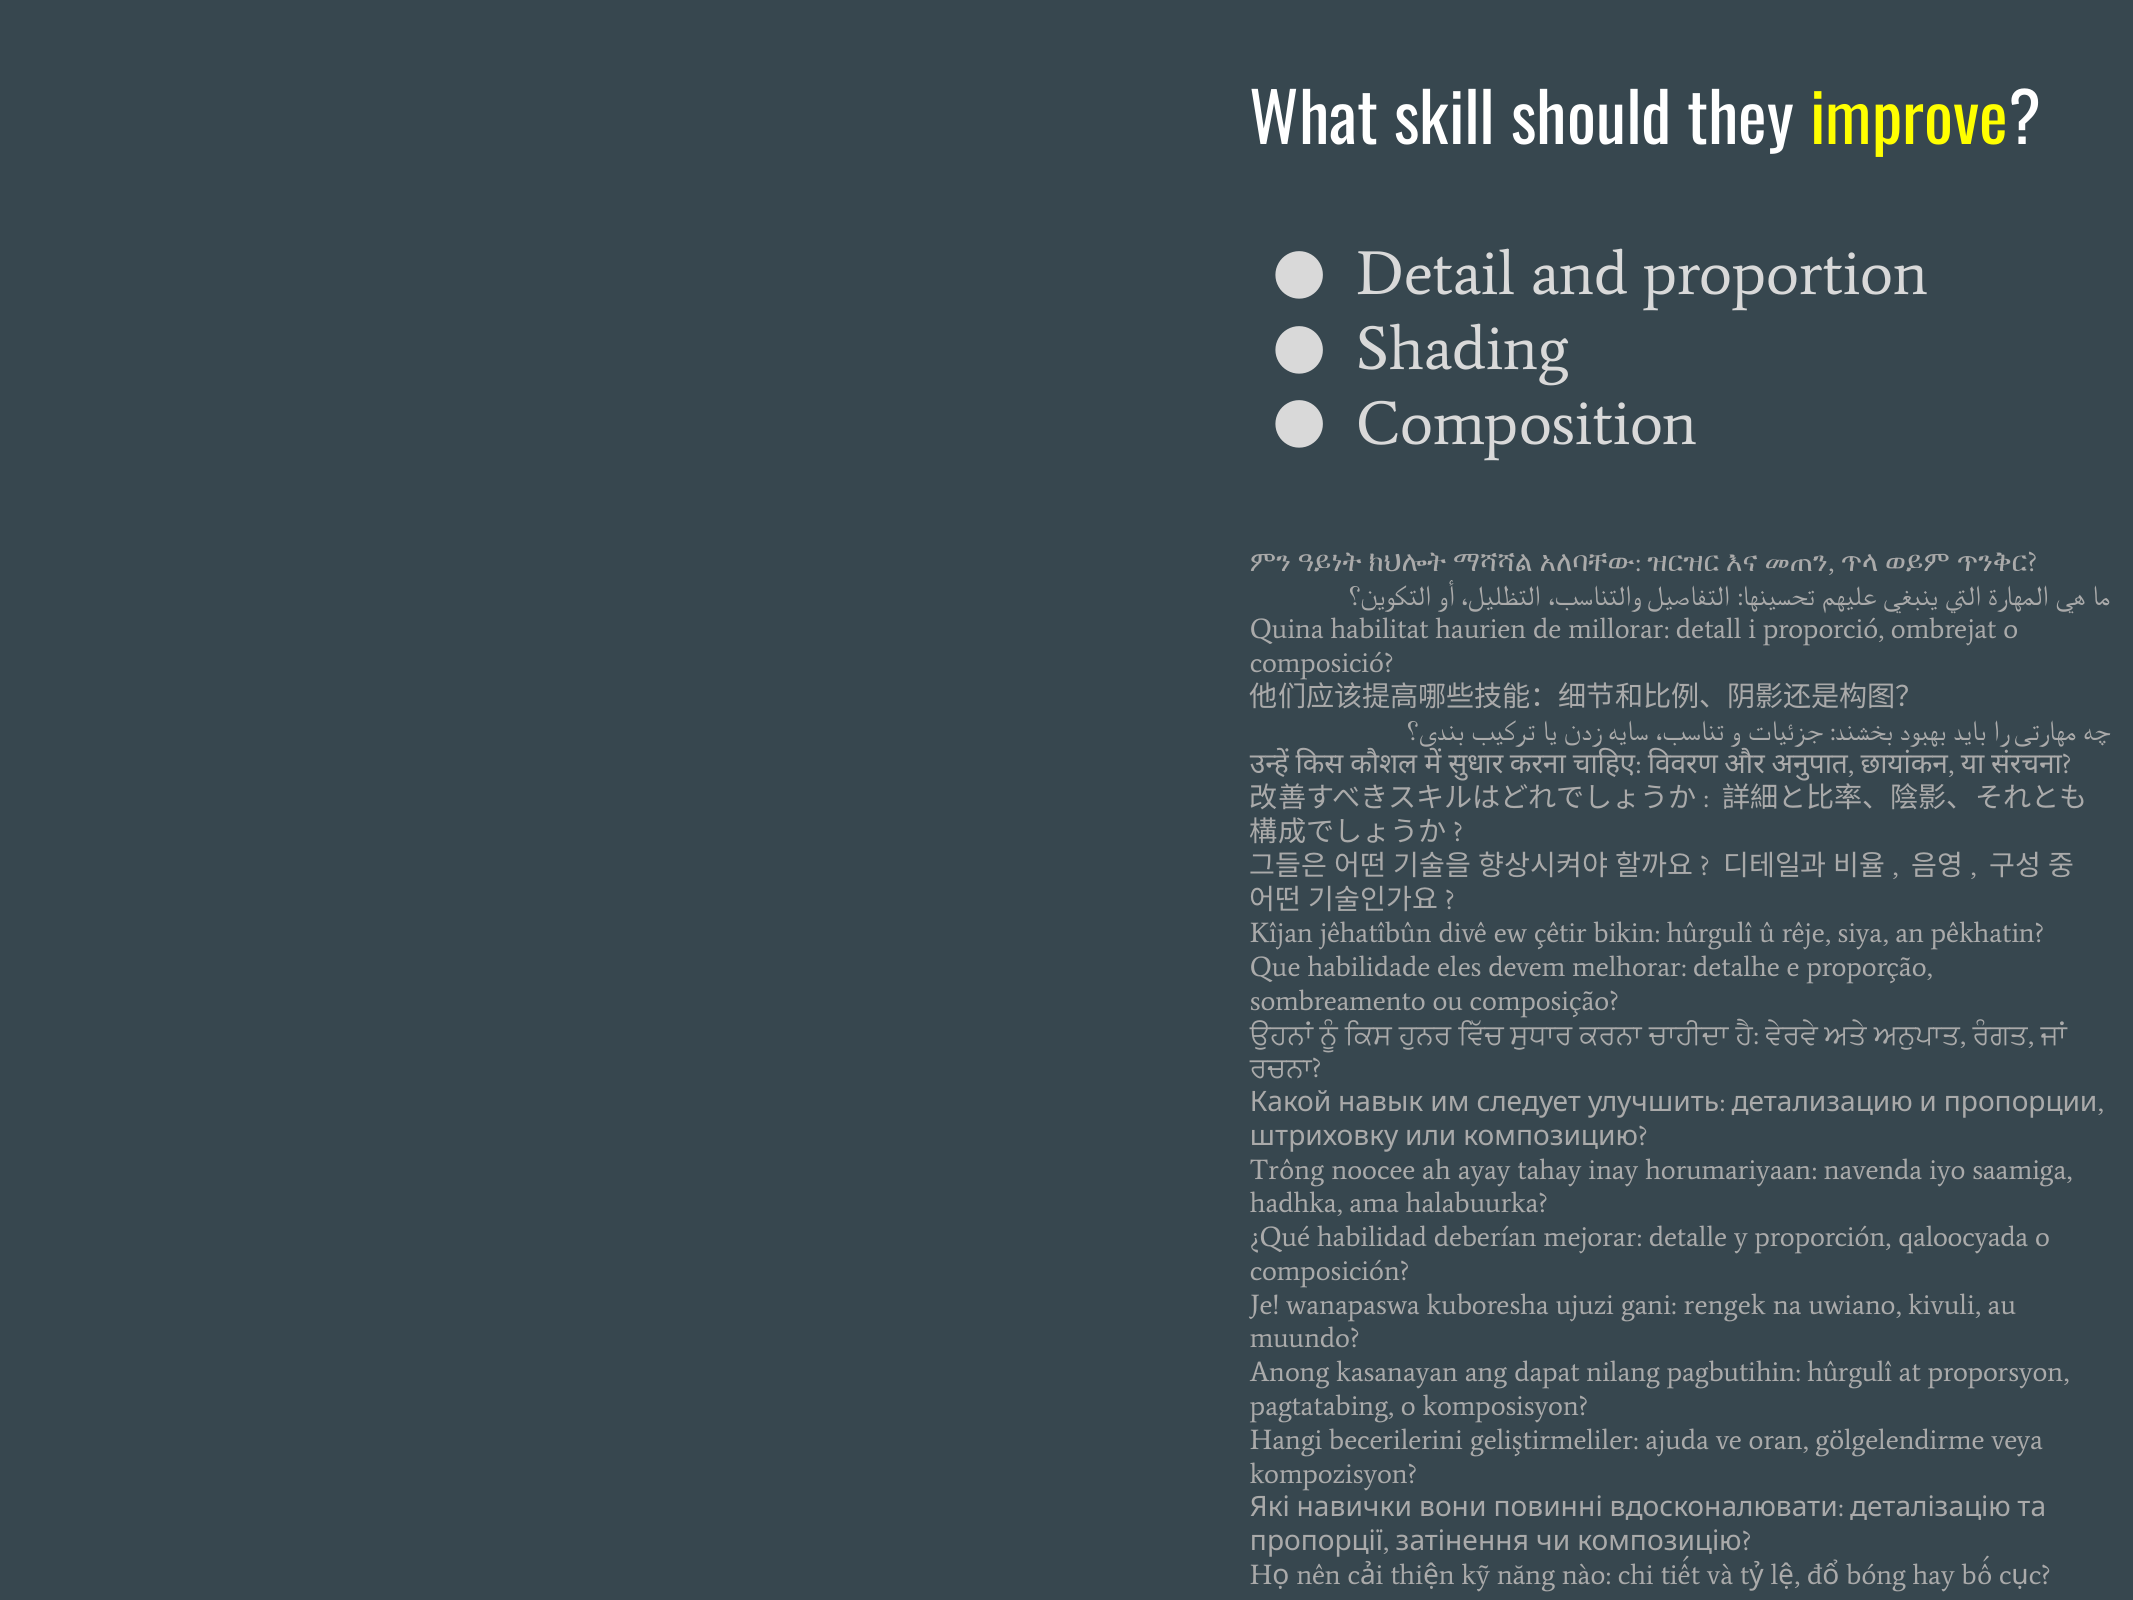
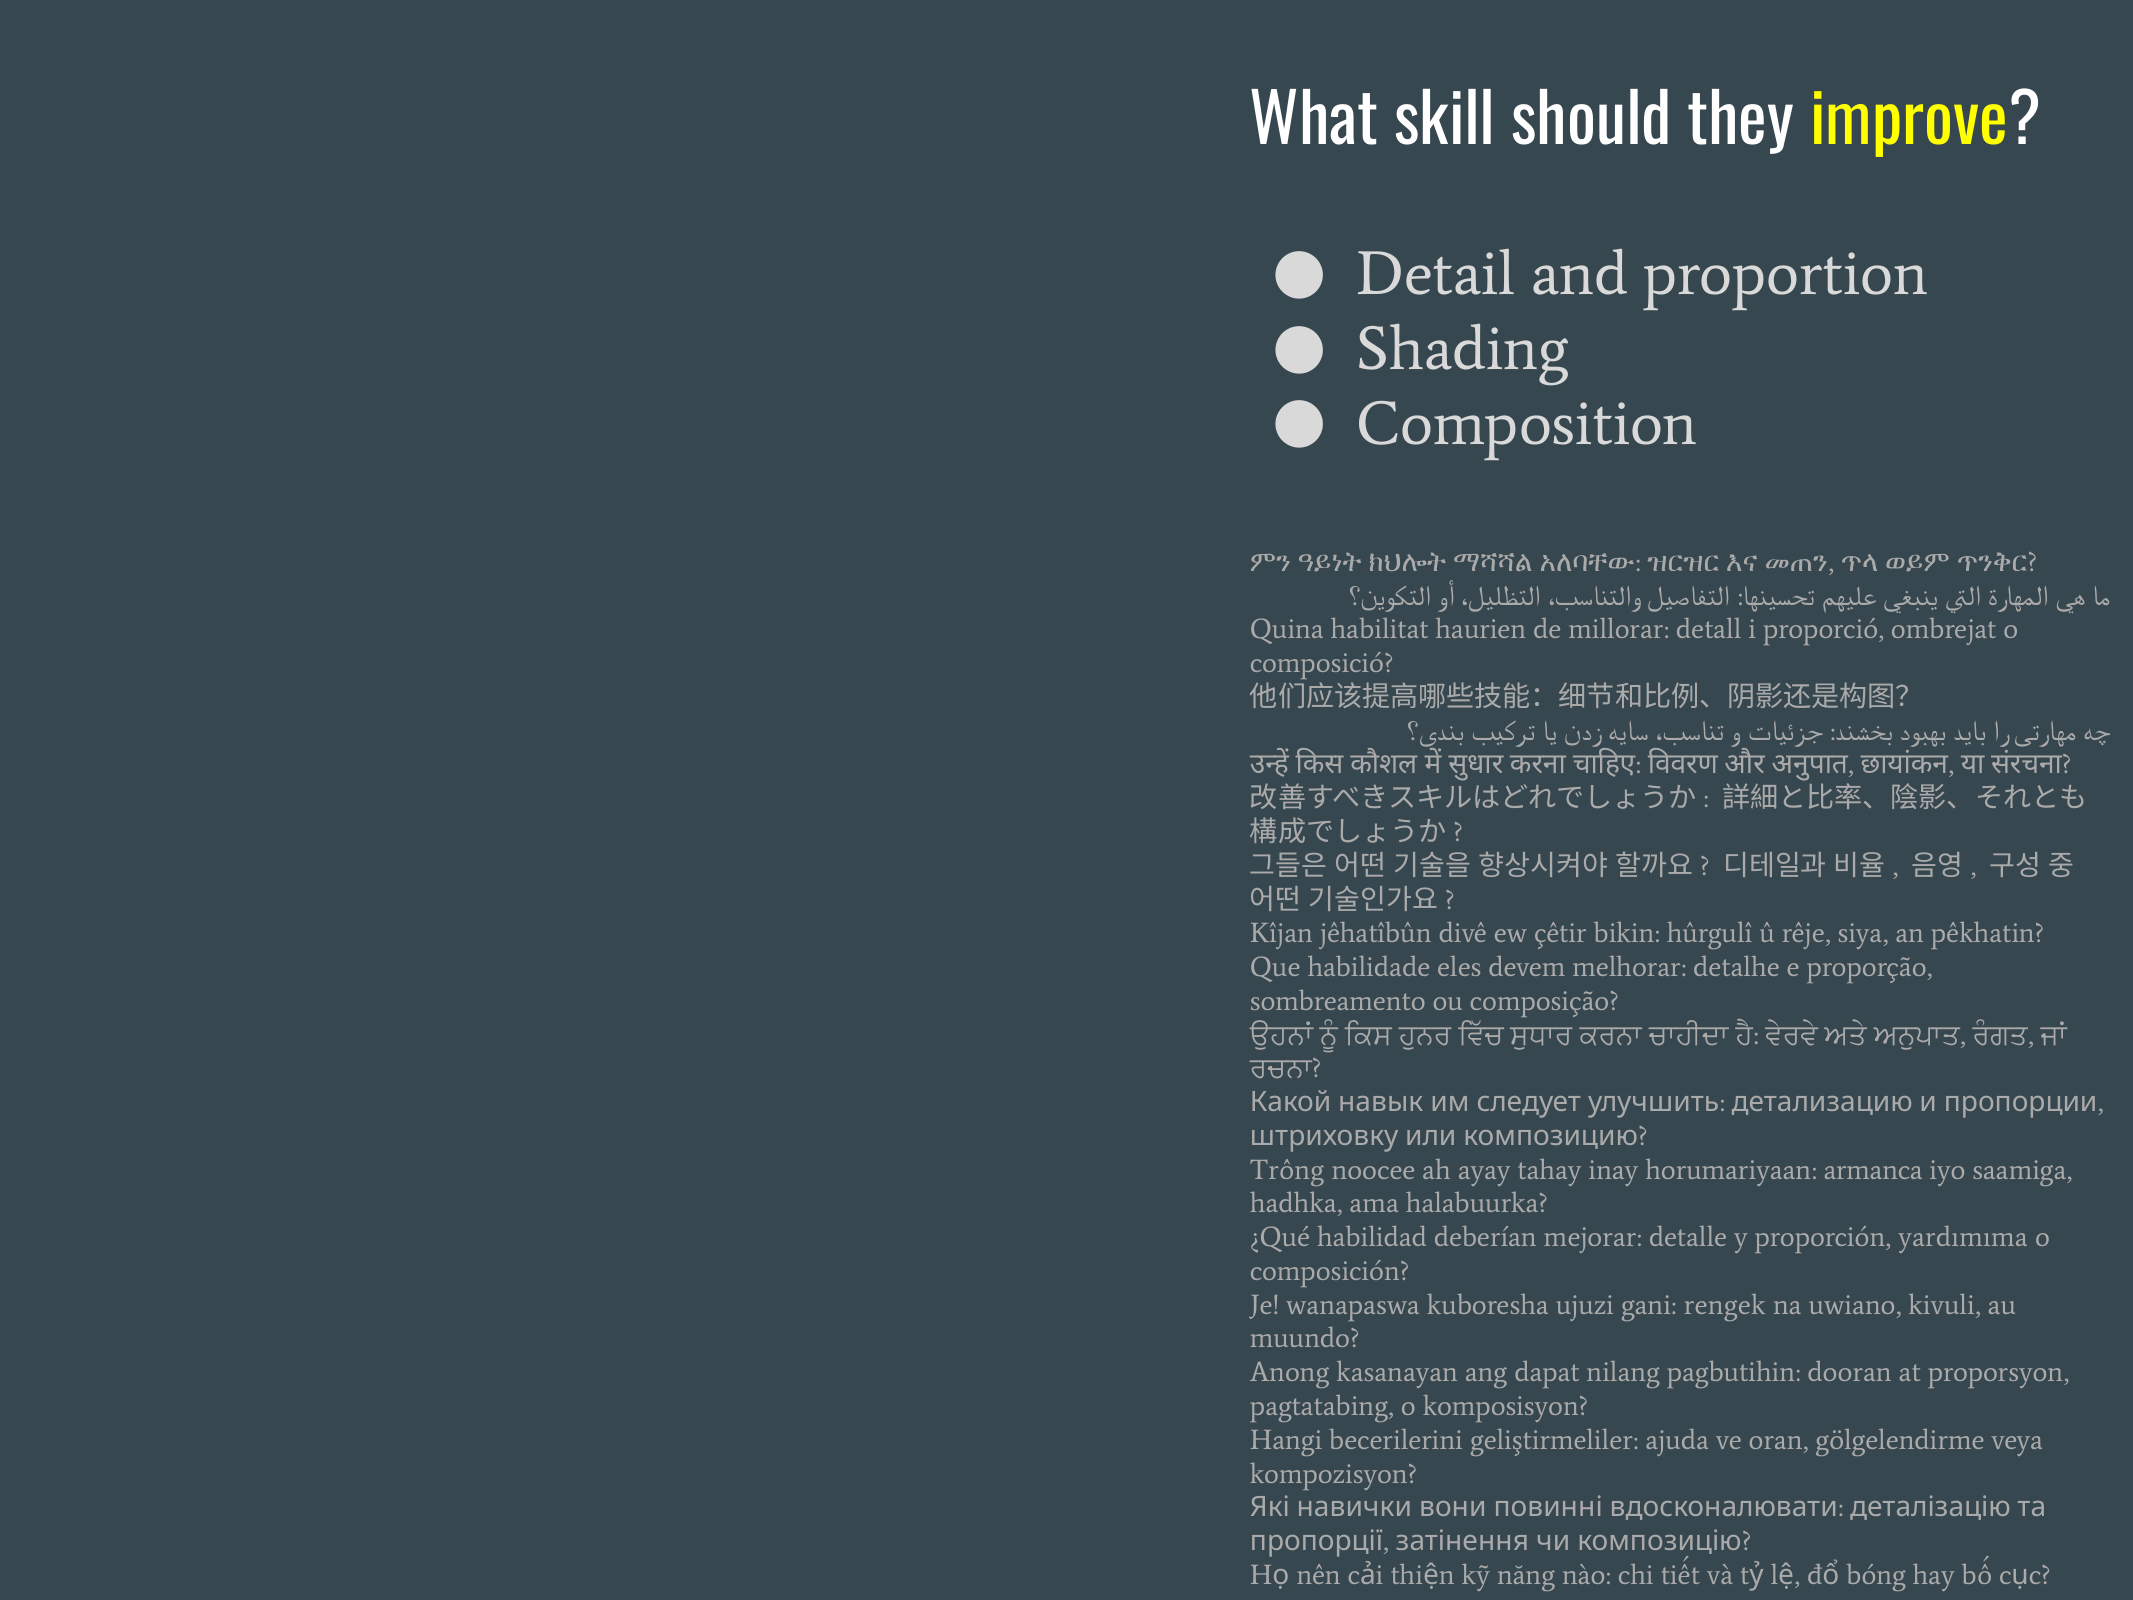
navenda: navenda -> armanca (1873, 1170)
qaloocyada: qaloocyada -> yardımıma (1963, 1237)
pagbutihin hûrgulî: hûrgulî -> dooran (1850, 1372)
